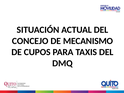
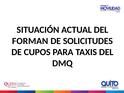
CONCEJO: CONCEJO -> FORMAN (30, 41)
MECANISMO: MECANISMO -> SOLICITUDES (88, 41)
